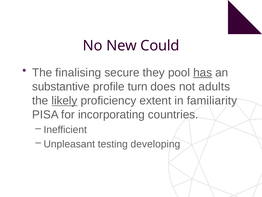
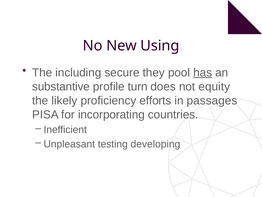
Could: Could -> Using (160, 46)
finalising: finalising -> including (78, 72)
adults: adults -> equity (214, 86)
likely underline: present -> none (64, 100)
extent: extent -> efforts (155, 100)
familiarity: familiarity -> passages (212, 100)
